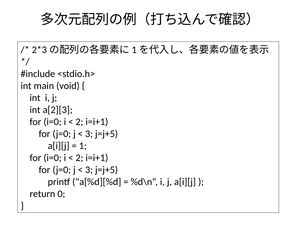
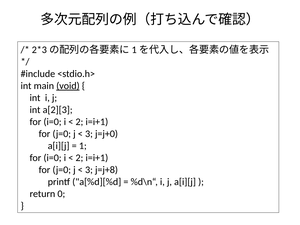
void underline: none -> present (68, 86)
j=j+5: j=j+5 -> j=j+0 (107, 134)
j=j+5: j=j+5 -> j=j+8 (107, 170)
